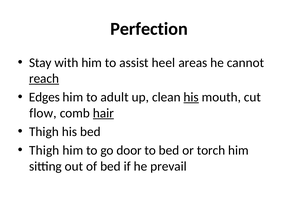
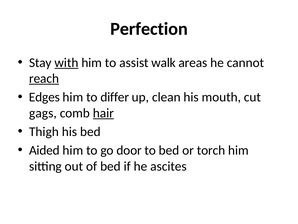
with underline: none -> present (66, 63)
heel: heel -> walk (164, 63)
adult: adult -> differ (115, 97)
his underline: present -> none (191, 97)
flow: flow -> gags (43, 113)
Thigh: Thigh -> Aided (44, 150)
prevail: prevail -> ascites (169, 166)
